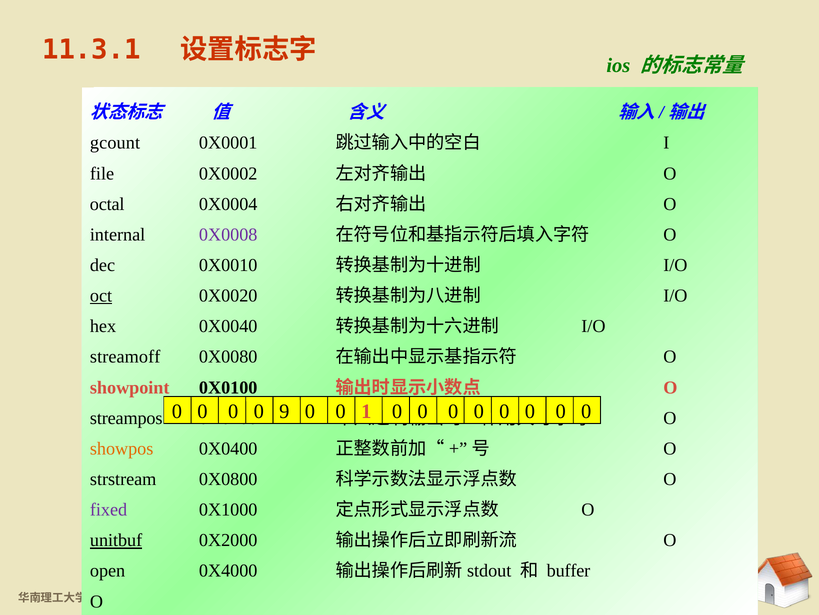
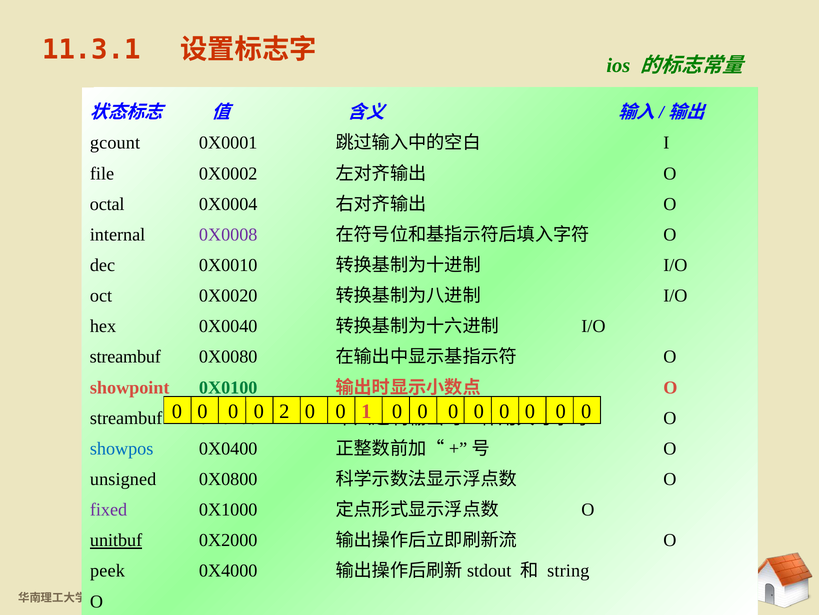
oct underline: present -> none (101, 295)
streamoff: streamoff -> streambuf (125, 357)
0X0100 colour: black -> green (228, 387)
9: 9 -> 2 (284, 411)
streampos: streampos -> streambuf (126, 418)
showpos colour: orange -> blue (122, 448)
strstream: strstream -> unsigned (123, 479)
open: open -> peek (107, 570)
buffer: buffer -> string (568, 570)
